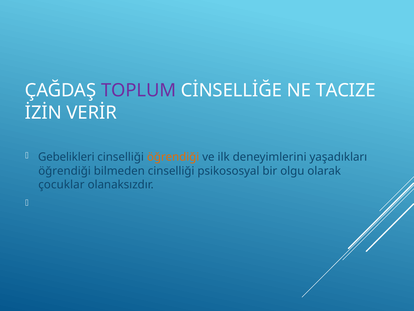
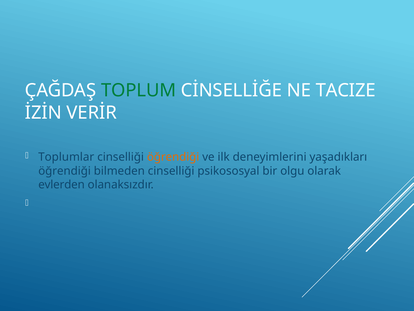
TOPLUM colour: purple -> green (139, 90)
Gebelikleri: Gebelikleri -> Toplumlar (66, 157)
çocuklar: çocuklar -> evlerden (61, 185)
